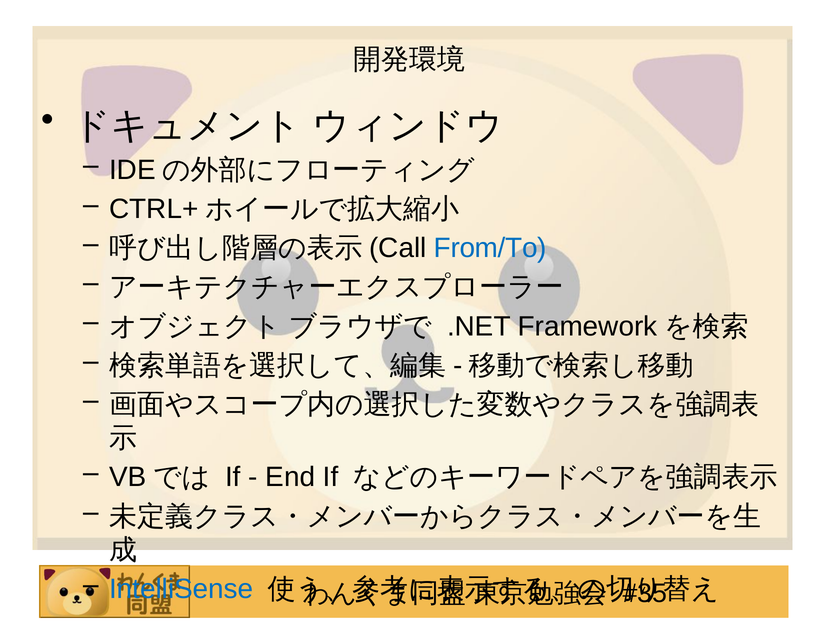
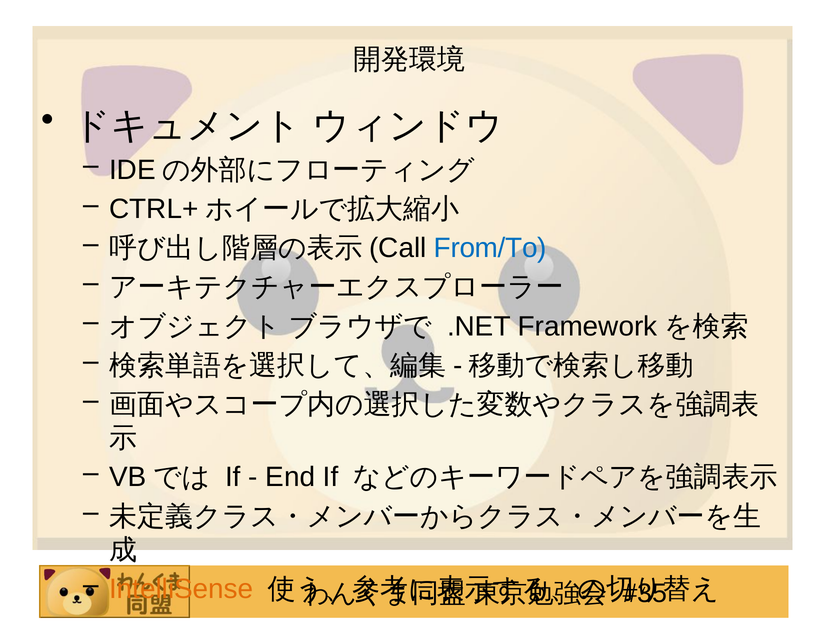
IntelliSense colour: blue -> orange (181, 589)
